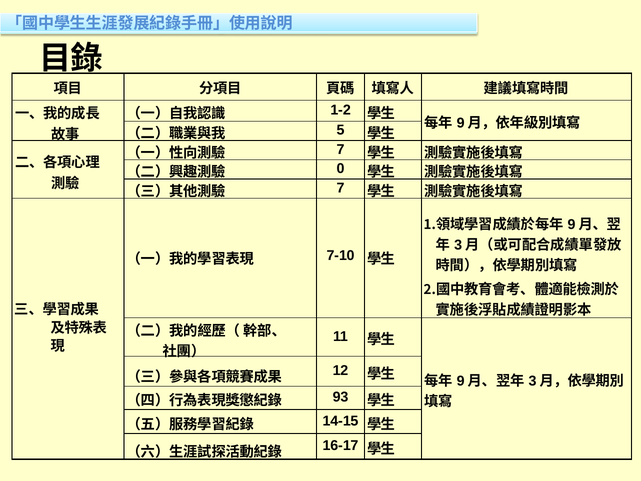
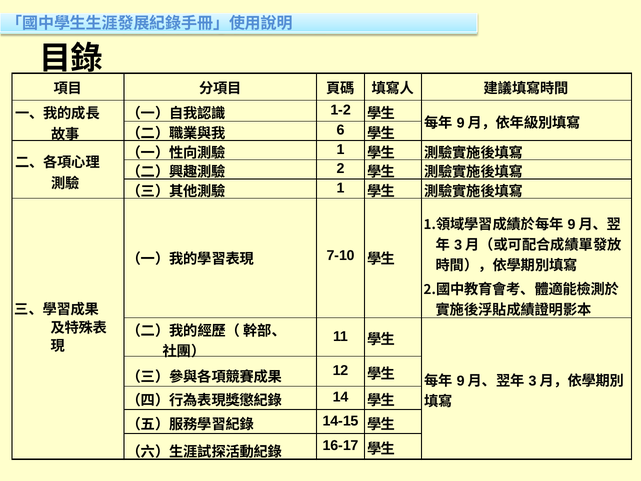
5: 5 -> 6 (341, 130)
7: 7 -> 1 (341, 149)
0: 0 -> 2 (341, 168)
7: 7 -> 1 (341, 188)
93: 93 -> 14 (340, 397)
